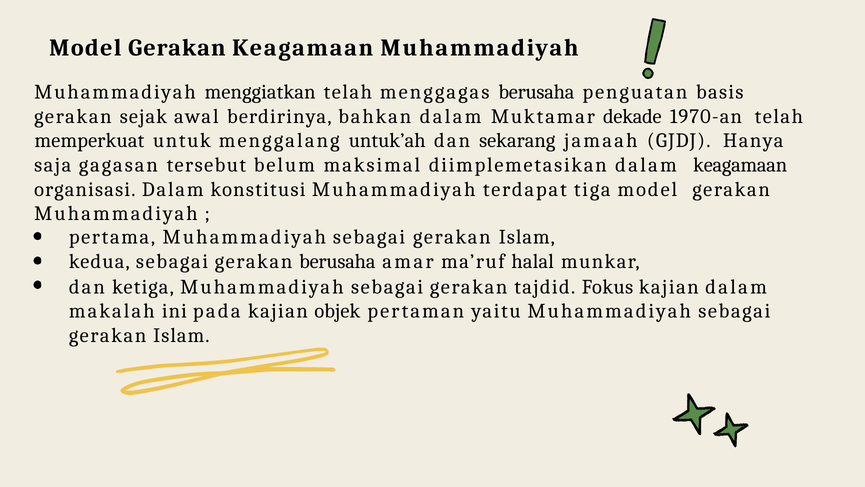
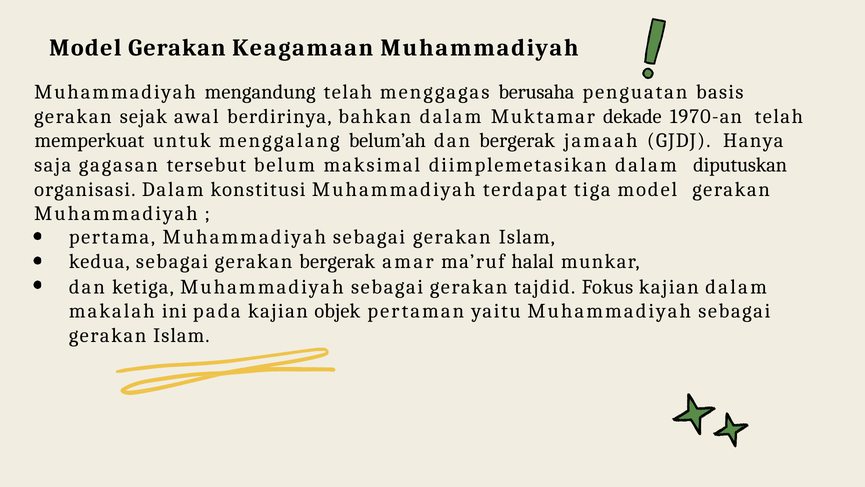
menggiatkan: menggiatkan -> mengandung (260, 92)
untuk’ah: untuk’ah -> belum’ah (387, 141)
dan sekarang: sekarang -> bergerak (517, 141)
dalam keagamaan: keagamaan -> diputuskan (740, 165)
gerakan berusaha: berusaha -> bergerak (337, 261)
